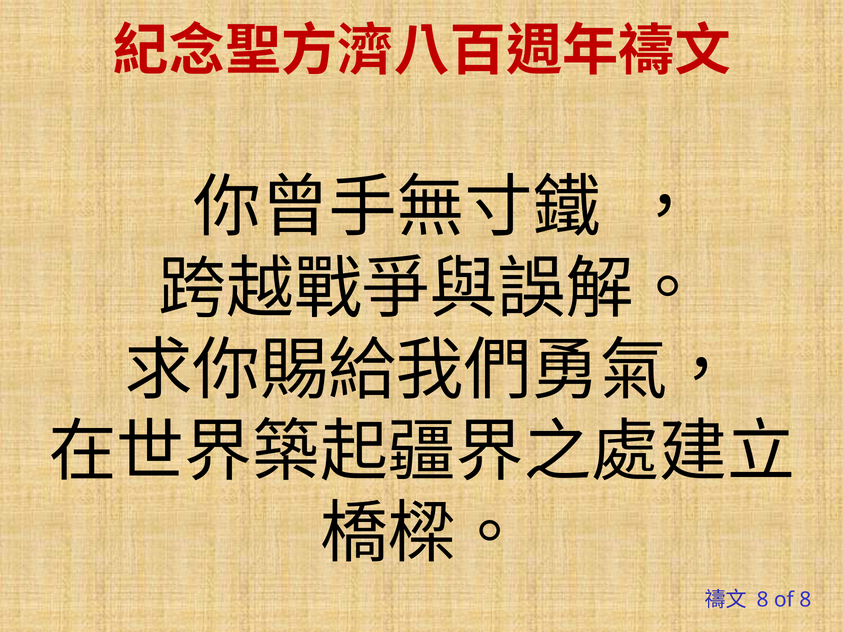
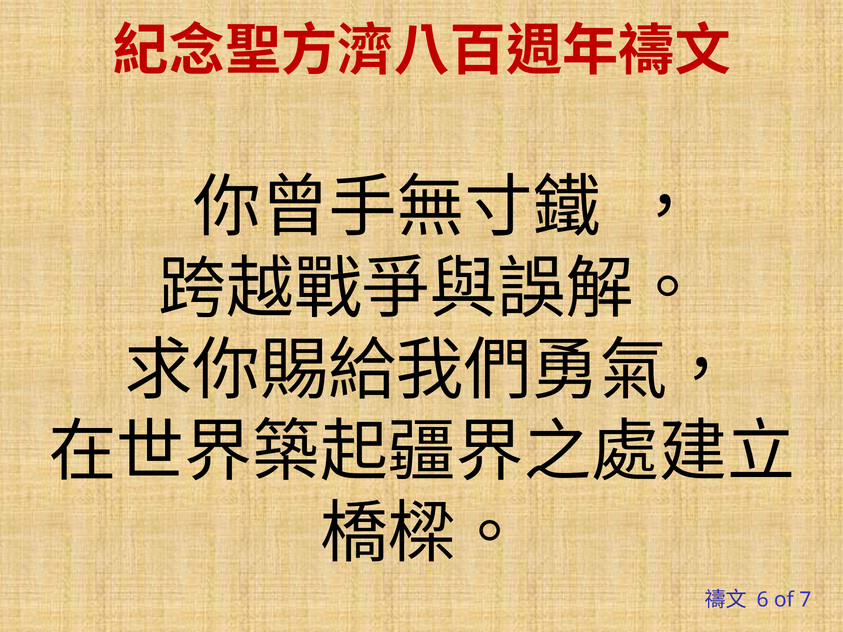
8: 8 -> 6 (763, 600)
of 8: 8 -> 7 (805, 600)
